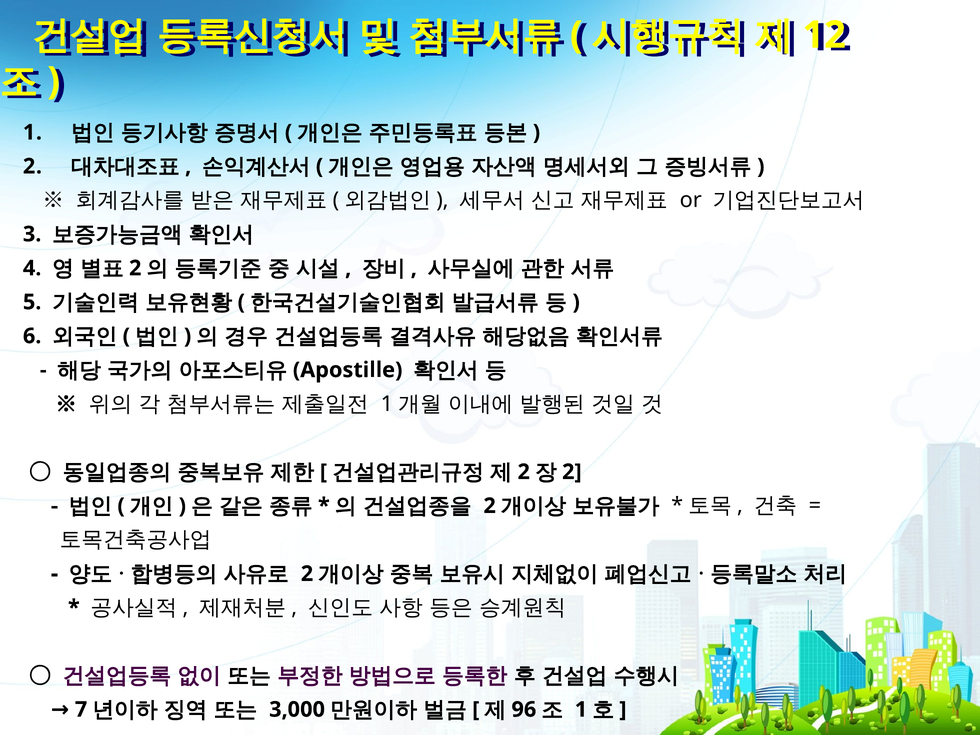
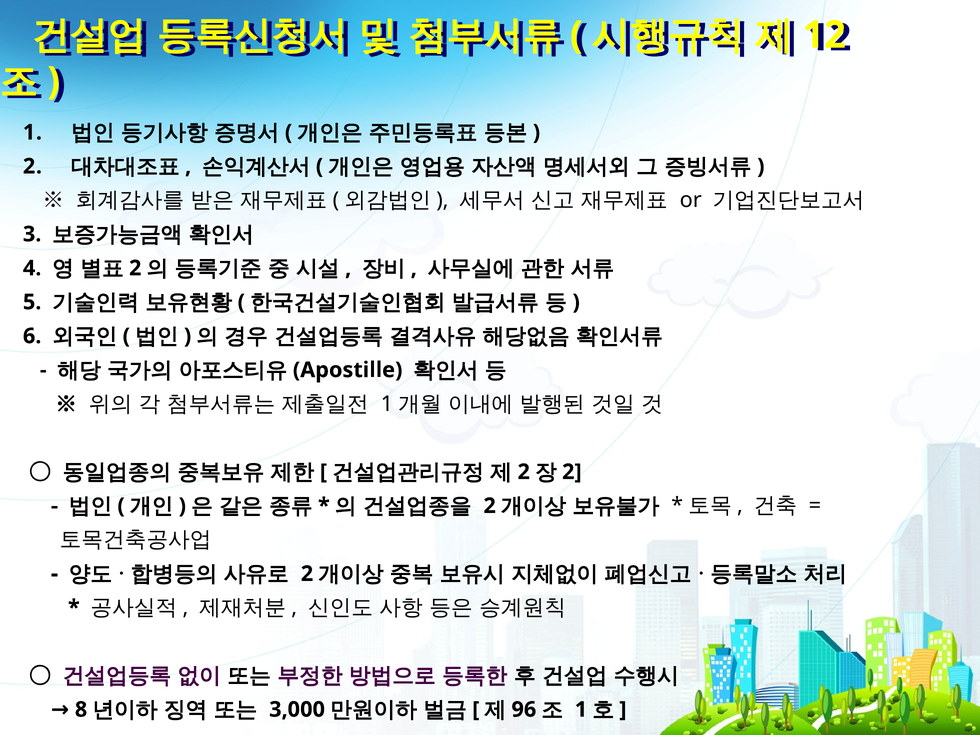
7: 7 -> 8 (81, 710)
